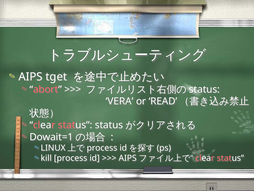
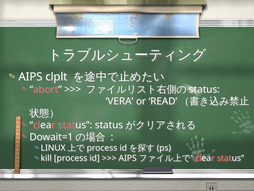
tget: tget -> clplt (56, 77)
